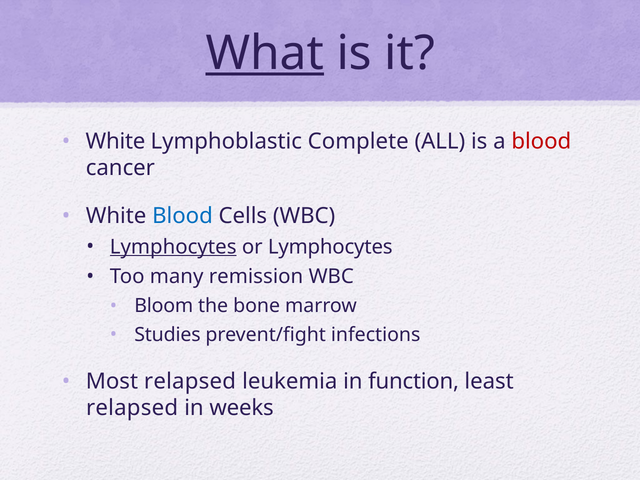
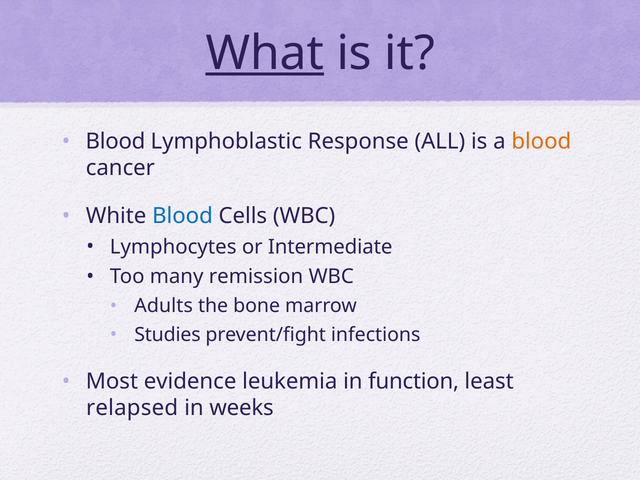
White: White -> Blood (115, 141)
Complete: Complete -> Response (358, 141)
blood colour: red -> orange (541, 141)
Lymphocytes underline: present -> none (173, 247)
or Lymphocytes: Lymphocytes -> Intermediate (330, 247)
Bloom: Bloom -> Adults (164, 306)
Most relapsed: relapsed -> evidence (190, 381)
